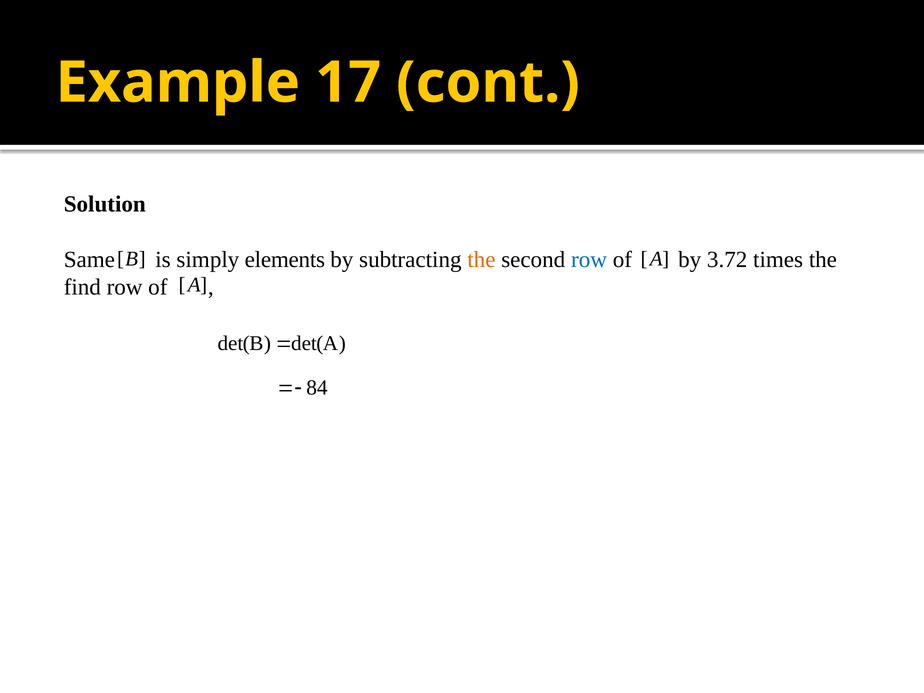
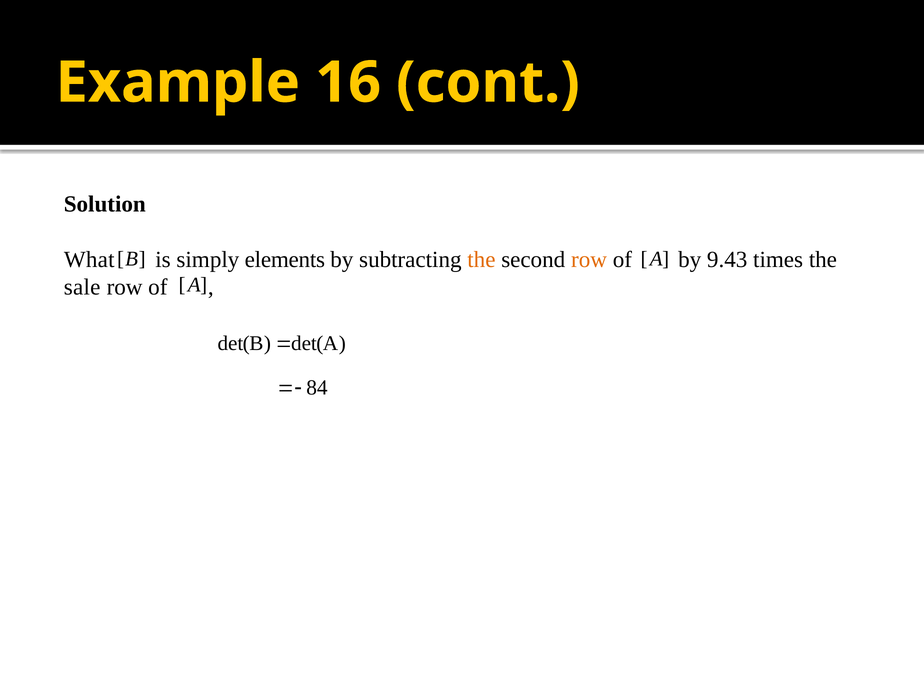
17: 17 -> 16 (348, 83)
Same: Same -> What (89, 260)
row colour: blue -> orange (589, 260)
3.72: 3.72 -> 9.43 (727, 260)
find: find -> sale (82, 287)
